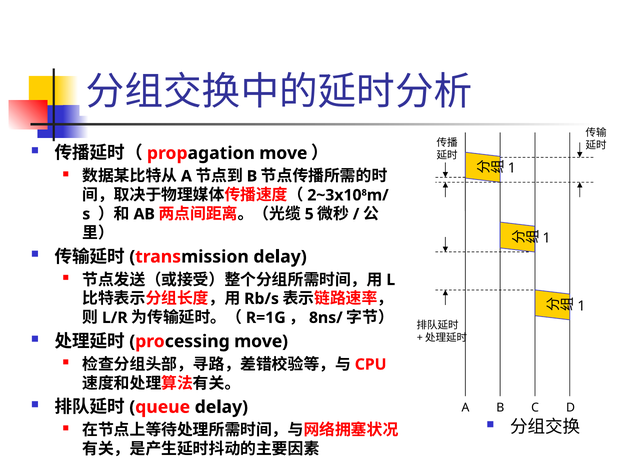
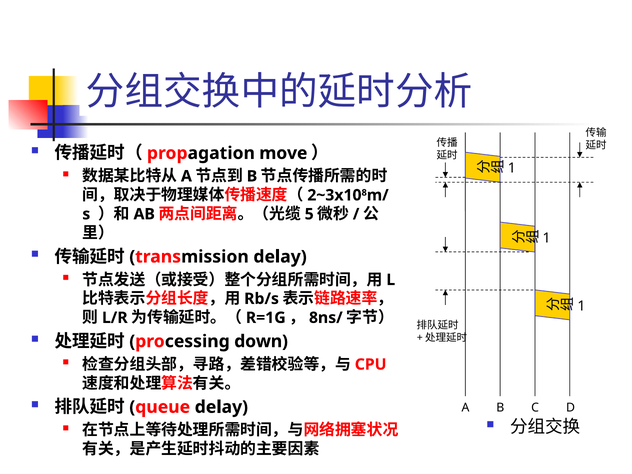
move: move -> down (261, 341)
